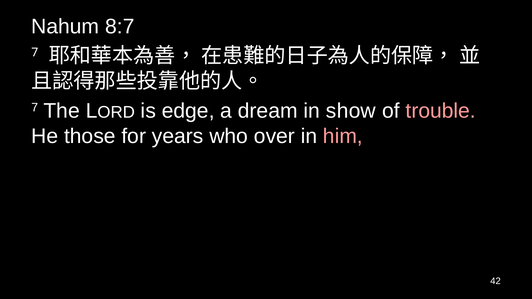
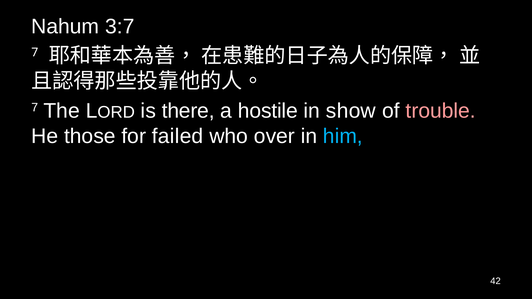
8:7: 8:7 -> 3:7 (120, 26)
edge: edge -> there (188, 111)
dream: dream -> hostile (268, 111)
years: years -> failed (178, 136)
him colour: pink -> light blue (343, 136)
